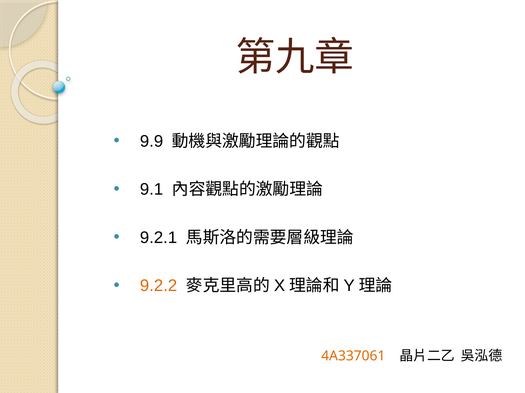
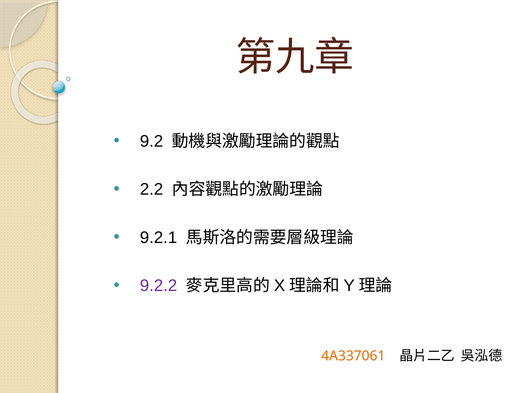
9.9: 9.9 -> 9.2 (152, 142)
9.1: 9.1 -> 2.2 (152, 190)
9.2.2 colour: orange -> purple (159, 286)
